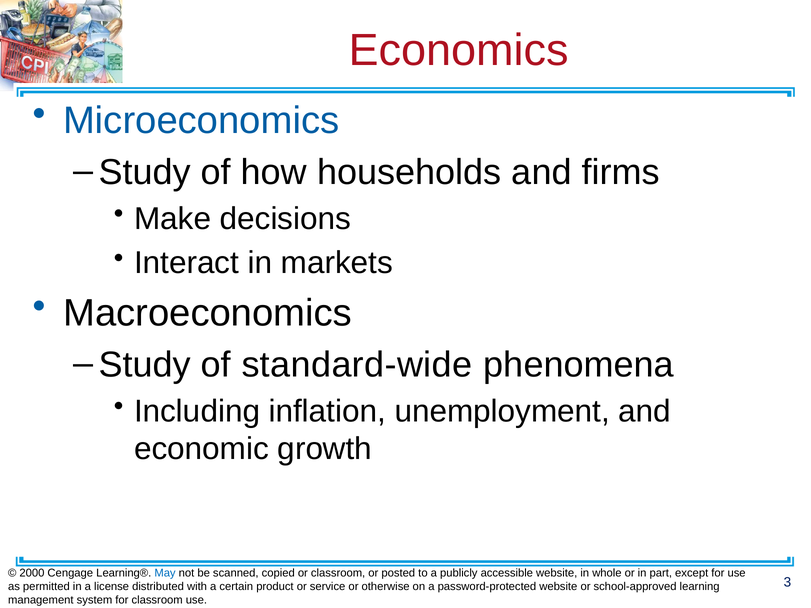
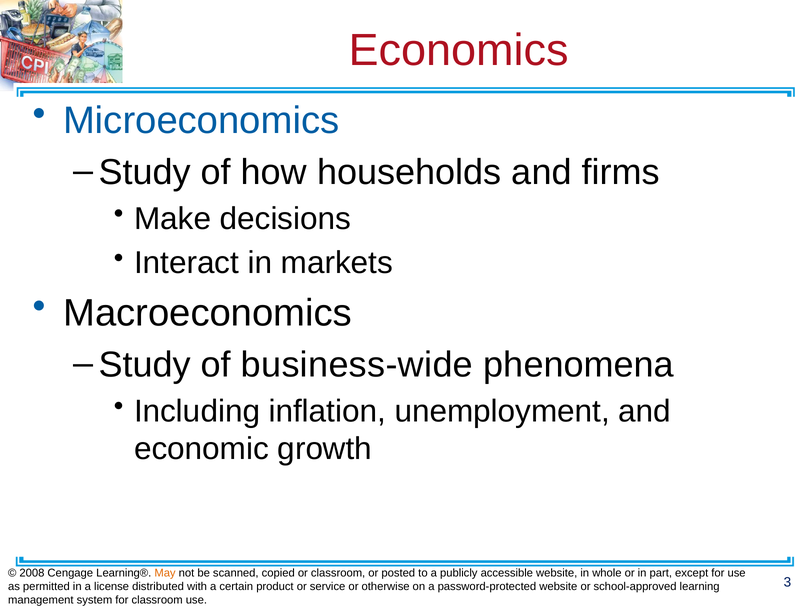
standard-wide: standard-wide -> business-wide (357, 365)
2000: 2000 -> 2008 (32, 573)
May colour: blue -> orange (165, 573)
